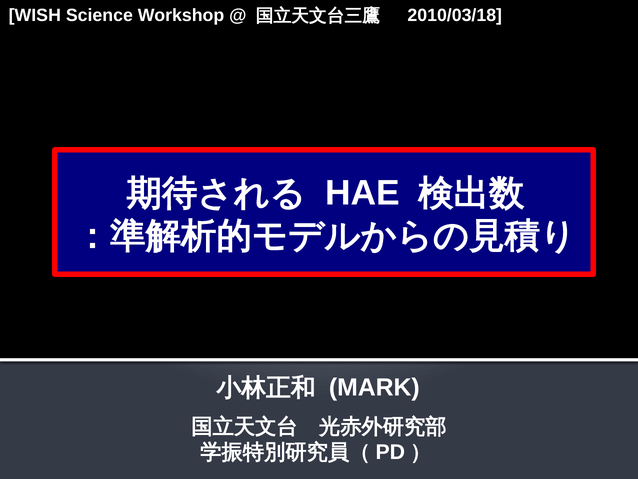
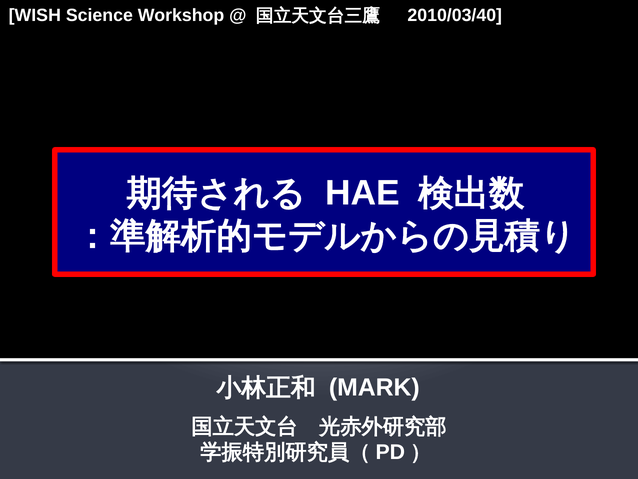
2010/03/18: 2010/03/18 -> 2010/03/40 (455, 16)
